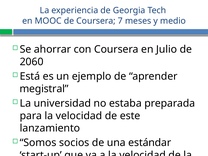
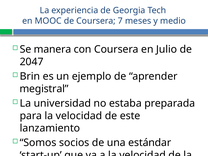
ahorrar: ahorrar -> manera (53, 49)
2060: 2060 -> 2047 (32, 62)
Está: Está -> Brin (30, 76)
